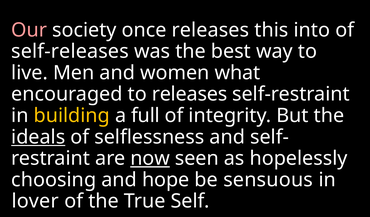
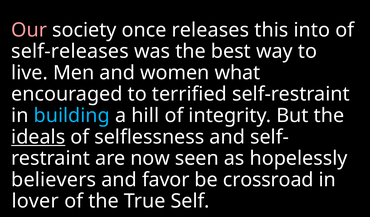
to releases: releases -> terrified (189, 94)
building colour: yellow -> light blue (72, 115)
full: full -> hill (145, 115)
now underline: present -> none (150, 158)
choosing: choosing -> believers (54, 180)
hope: hope -> favor (166, 180)
sensuous: sensuous -> crossroad (268, 180)
